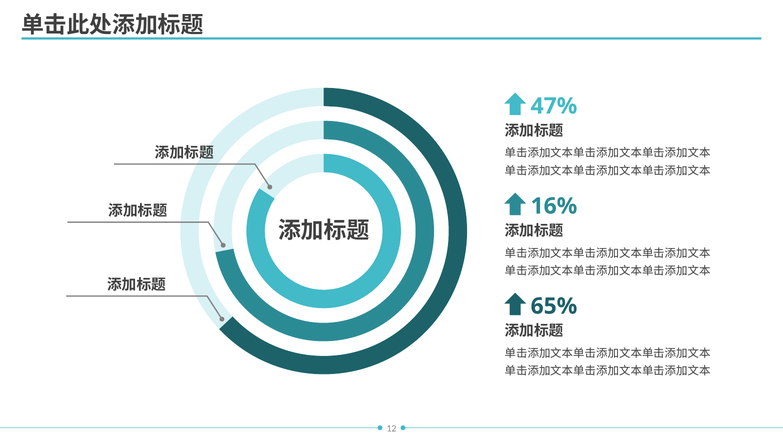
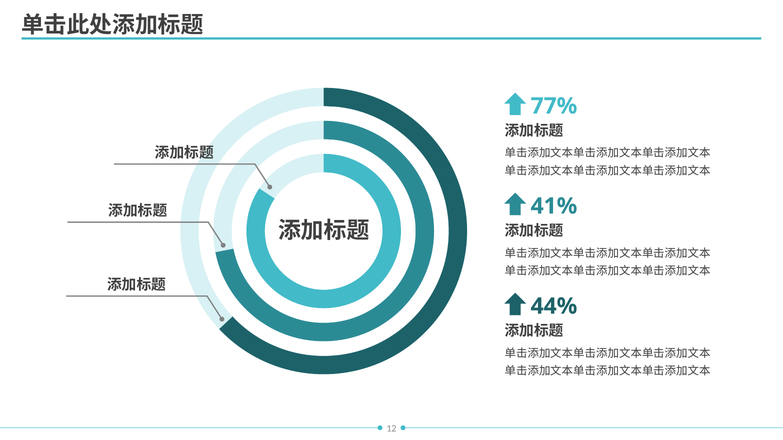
47%: 47% -> 77% (554, 106)
16%: 16% -> 41% (554, 206)
65%: 65% -> 44% (554, 306)
